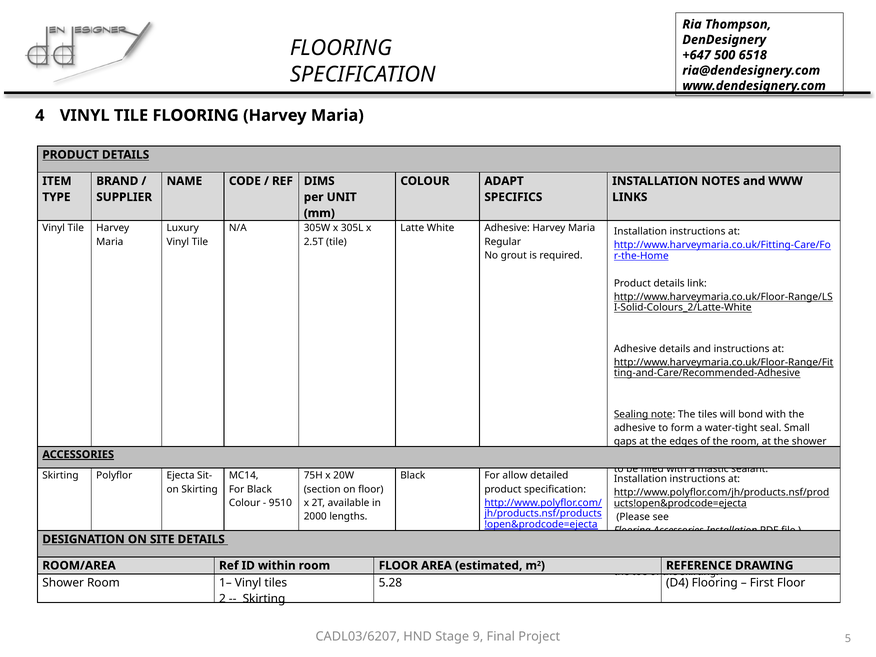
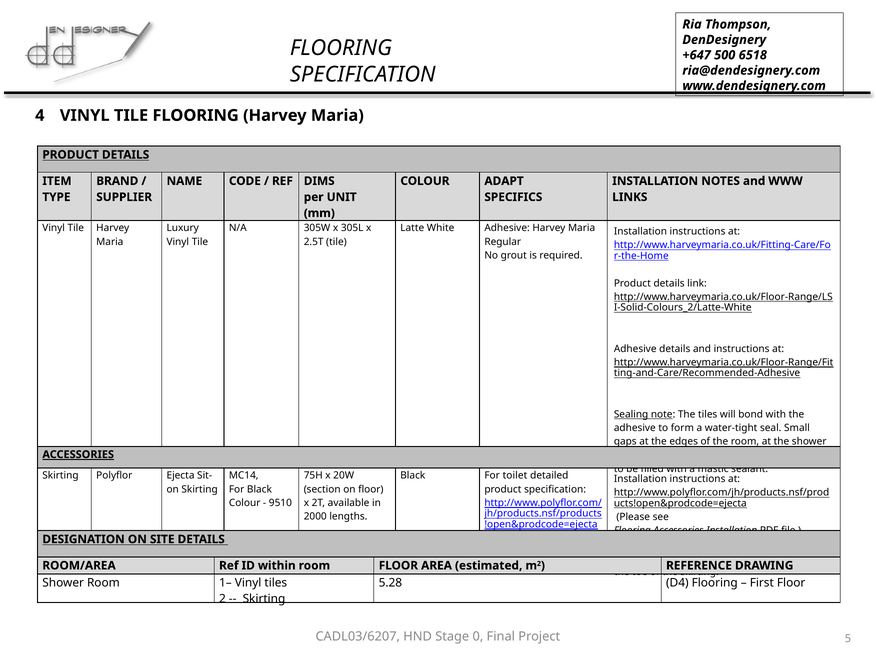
For allow: allow -> toilet (515, 476)
9: 9 -> 0 (478, 637)
